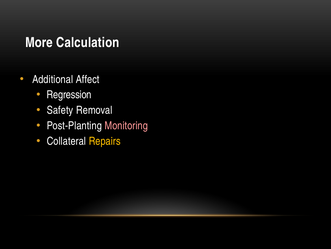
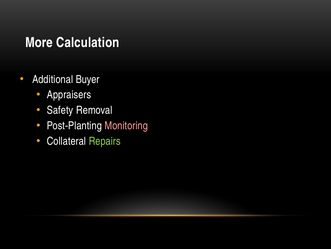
Affect: Affect -> Buyer (88, 79)
Regression: Regression -> Appraisers (69, 95)
Repairs colour: yellow -> light green (105, 141)
